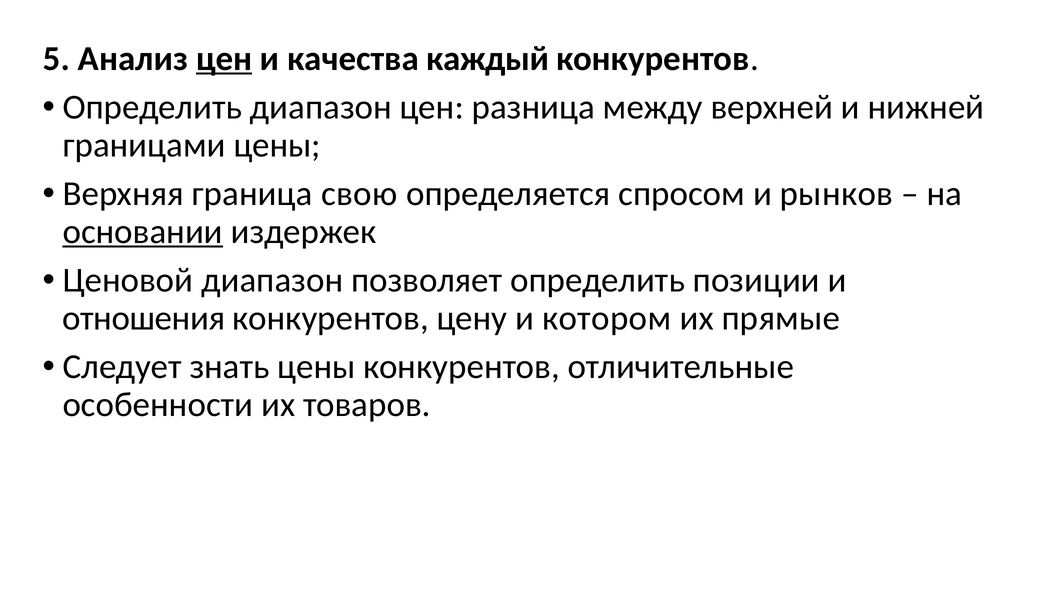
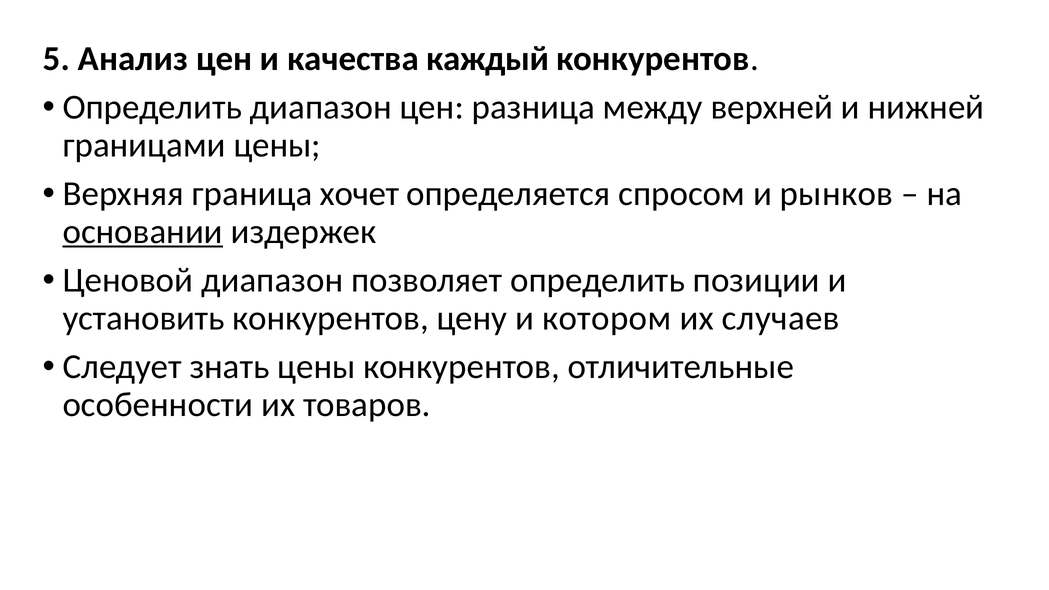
цен underline: present -> none (224, 59)
свою: свою -> хочет (359, 194)
отношения: отношения -> установить (144, 318)
прямые: прямые -> случаев (781, 318)
